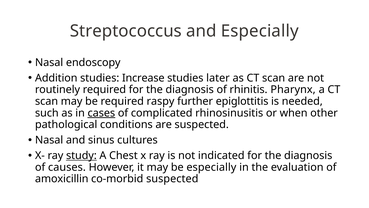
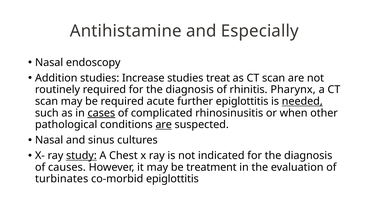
Streptococcus: Streptococcus -> Antihistamine (126, 31)
later: later -> treat (218, 78)
raspy: raspy -> acute (160, 101)
needed underline: none -> present (302, 101)
are underline: none -> present (164, 124)
be especially: especially -> treatment (211, 167)
amoxicillin: amoxicillin -> turbinates (62, 179)
co-morbid suspected: suspected -> epiglottitis (172, 179)
